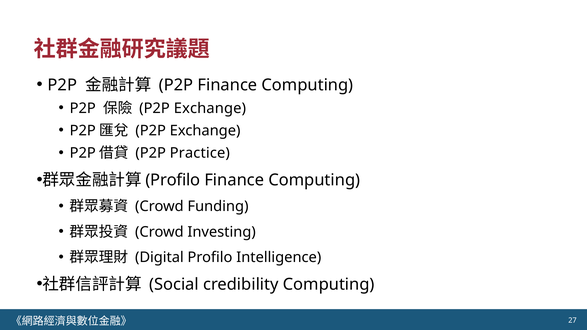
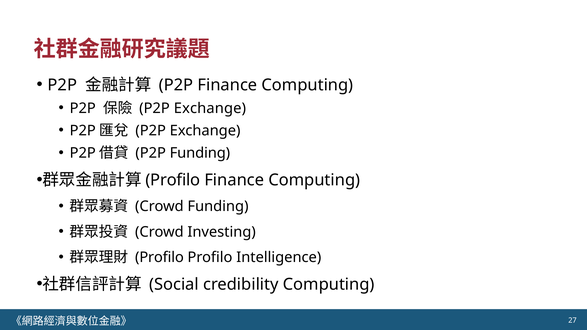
P2P Practice: Practice -> Funding (200, 153)
Digital: Digital -> Profilo (159, 258)
